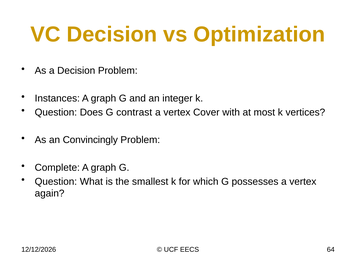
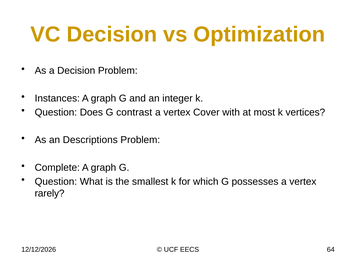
Convincingly: Convincingly -> Descriptions (90, 140)
again: again -> rarely (50, 193)
